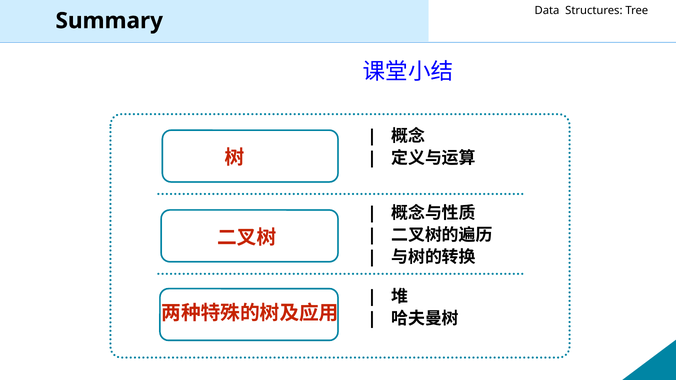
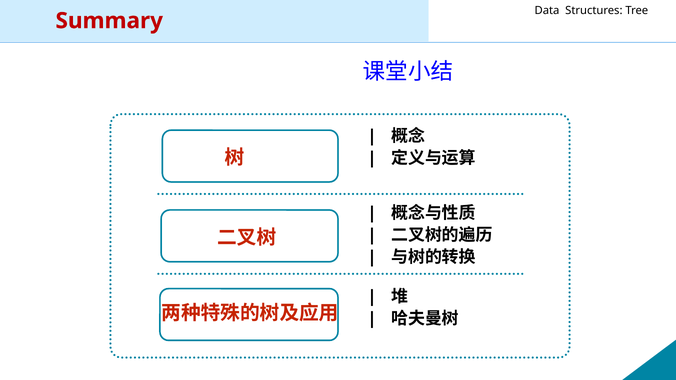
Summary colour: black -> red (109, 21)
